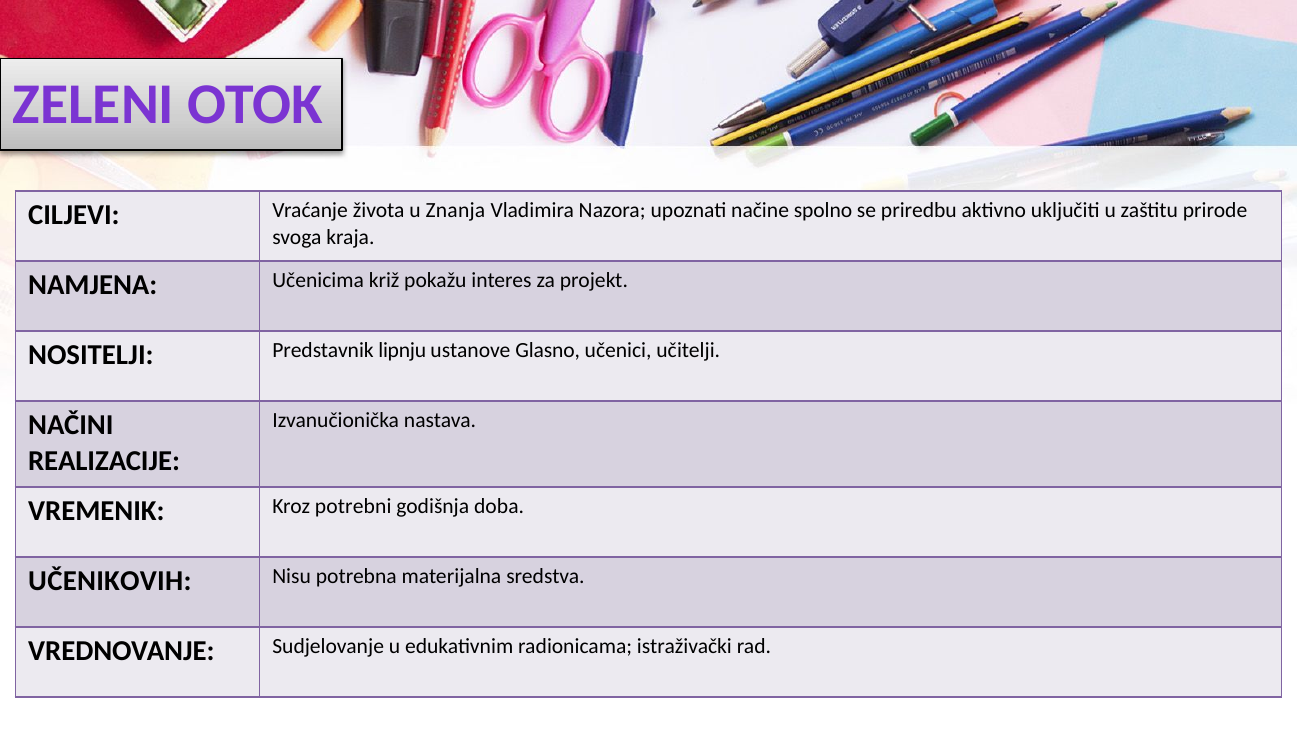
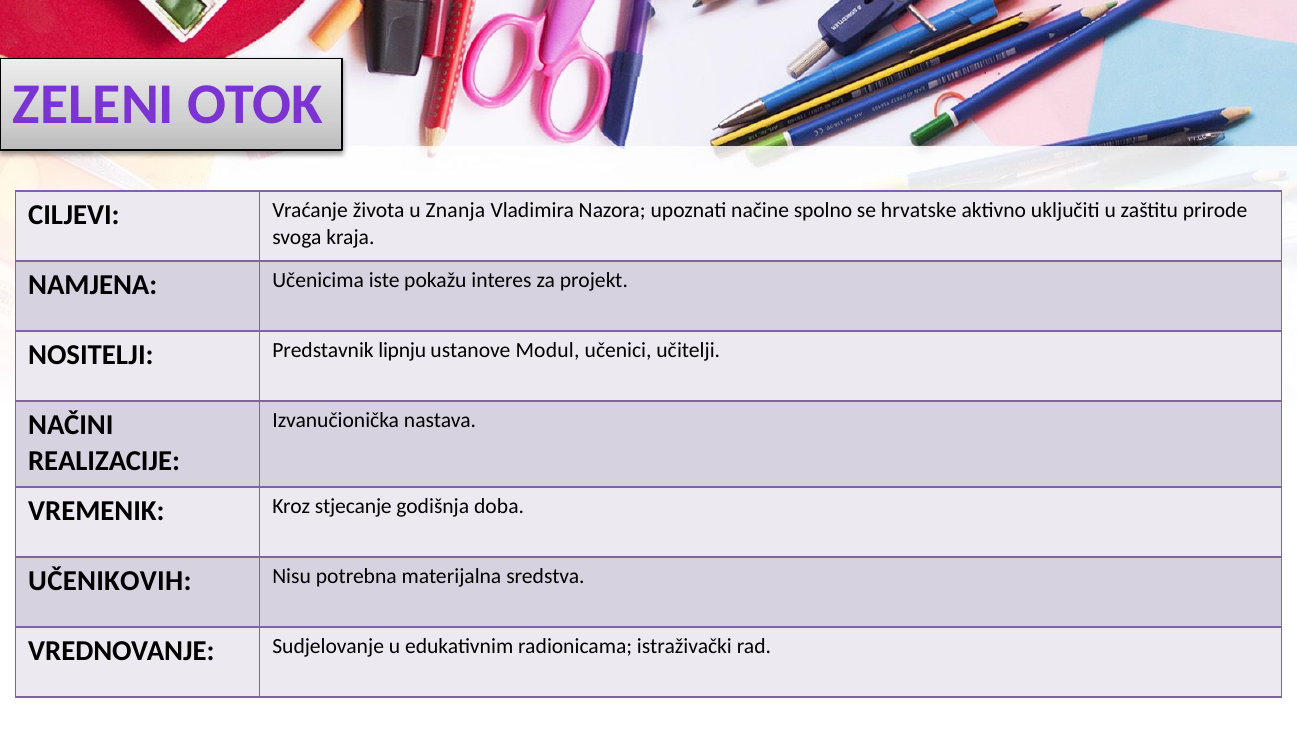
priredbu: priredbu -> hrvatske (919, 211)
križ: križ -> iste (384, 281)
Glasno: Glasno -> Modul (548, 351)
potrebni: potrebni -> stjecanje (353, 507)
